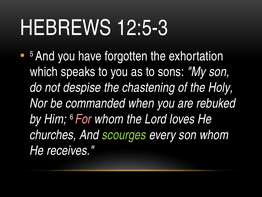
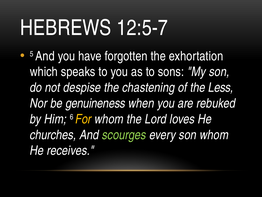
12:5-3: 12:5-3 -> 12:5-7 (142, 28)
Holy: Holy -> Less (221, 87)
commanded: commanded -> genuineness (95, 103)
For colour: pink -> yellow (83, 119)
